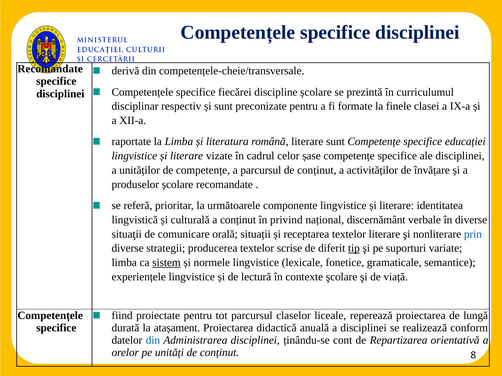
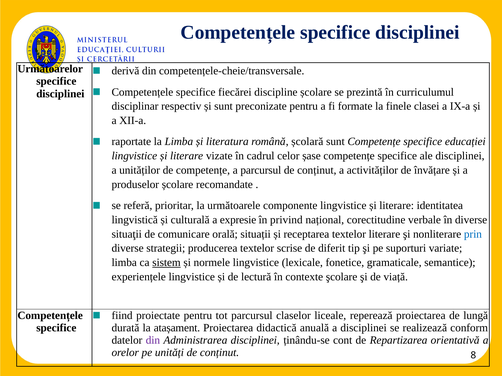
Recomandate: Recomandate -> Următoarelor (50, 69)
română literare: literare -> școlară (307, 142)
a conținut: conținut -> expresie (238, 220)
discernământ: discernământ -> corectitudine (376, 220)
tip underline: present -> none (354, 249)
din colour: blue -> purple (153, 341)
